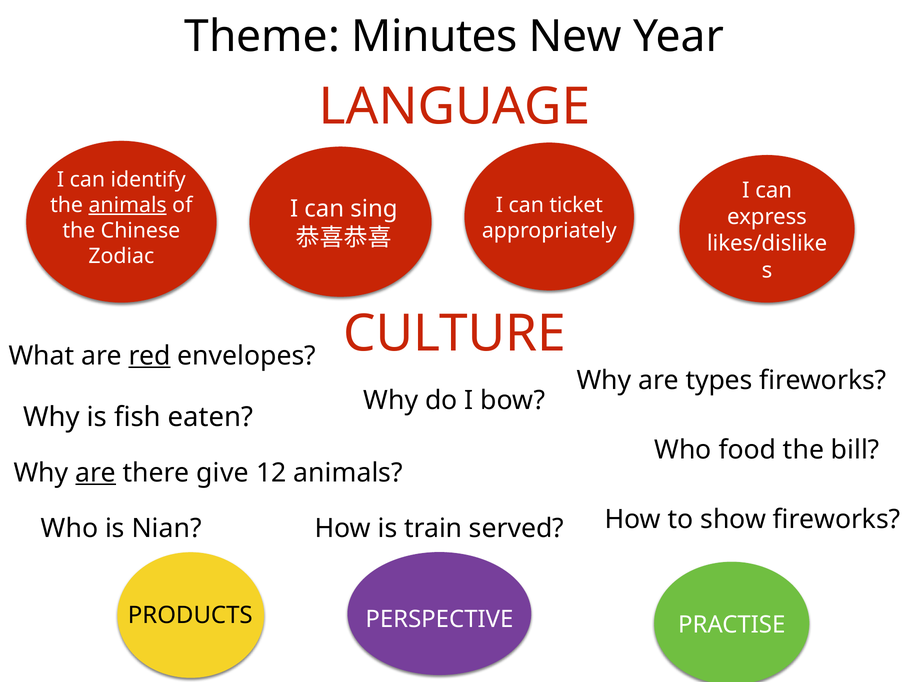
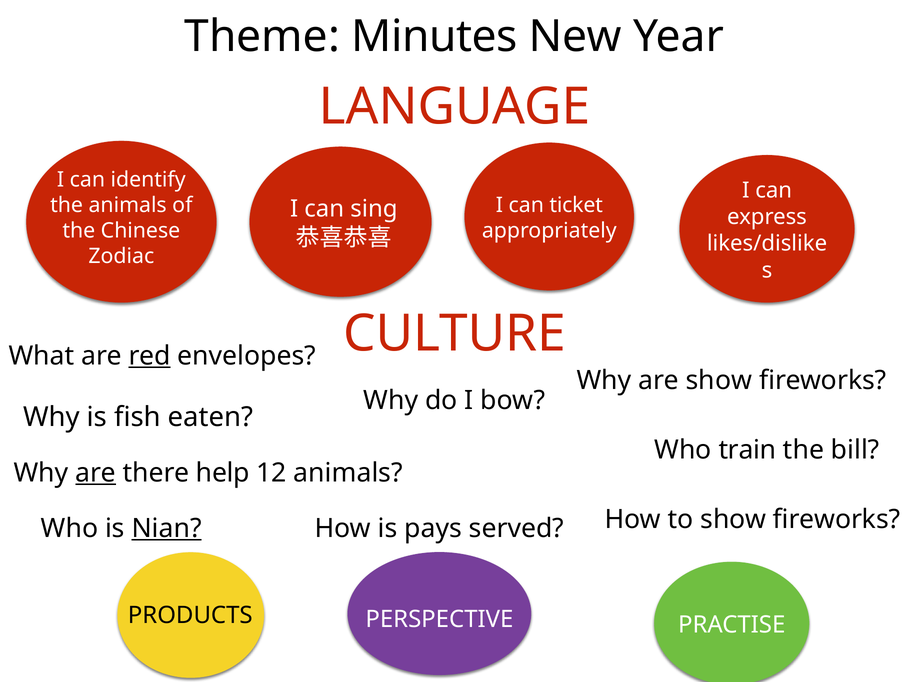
animals underline: present -> none (128, 205)
are types: types -> show (719, 381)
food: food -> train (747, 450)
give: give -> help (223, 473)
Nian underline: none -> present (167, 528)
train: train -> pays (433, 528)
